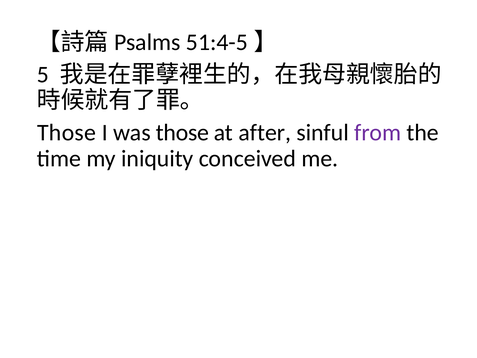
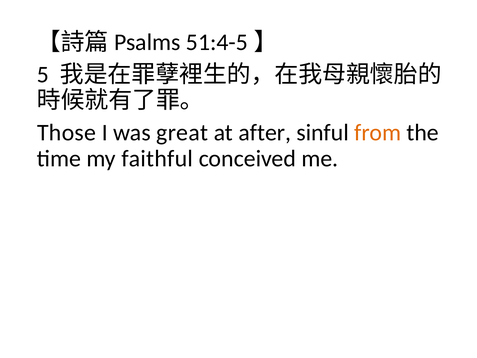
was those: those -> great (182, 133)
from colour: purple -> orange (378, 133)
iniquity: iniquity -> faithful (157, 158)
